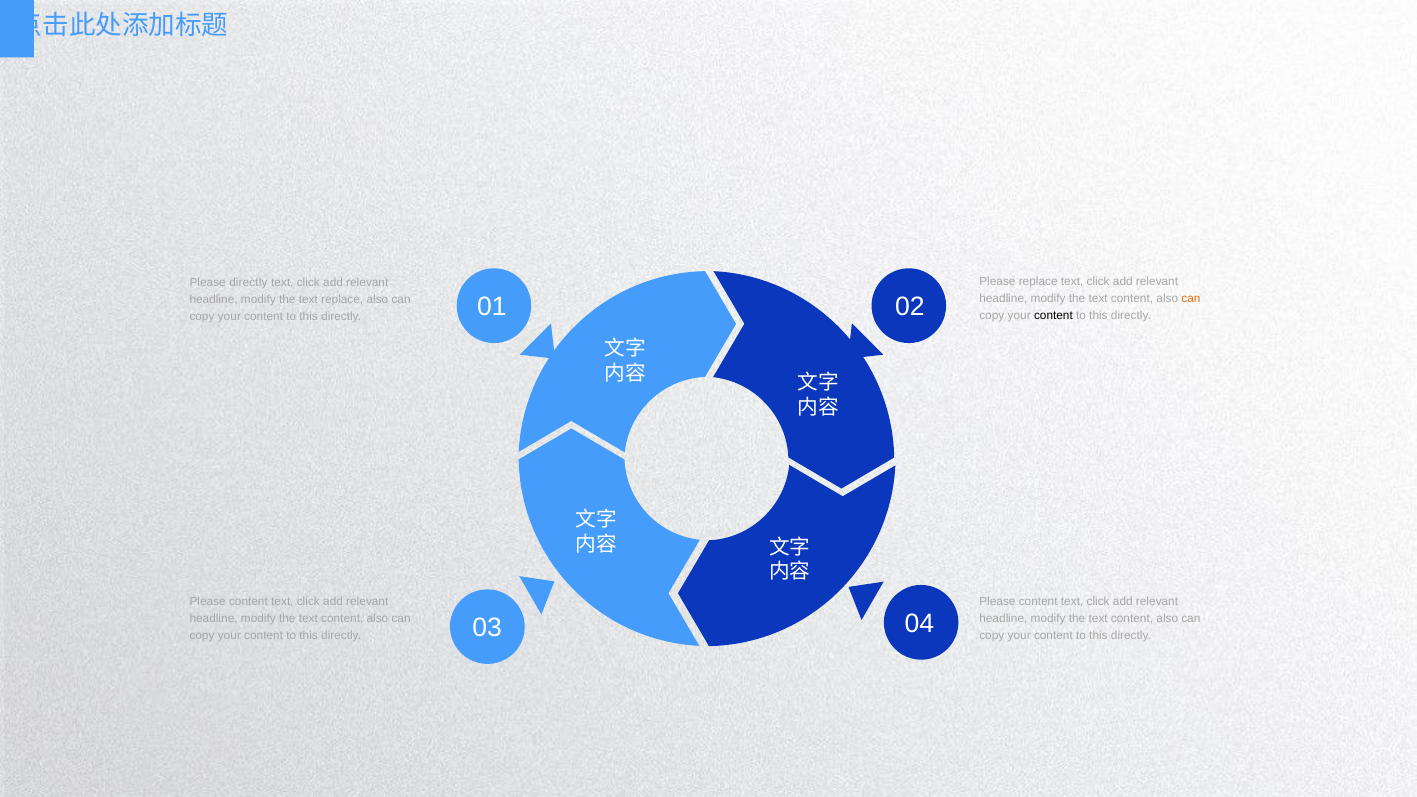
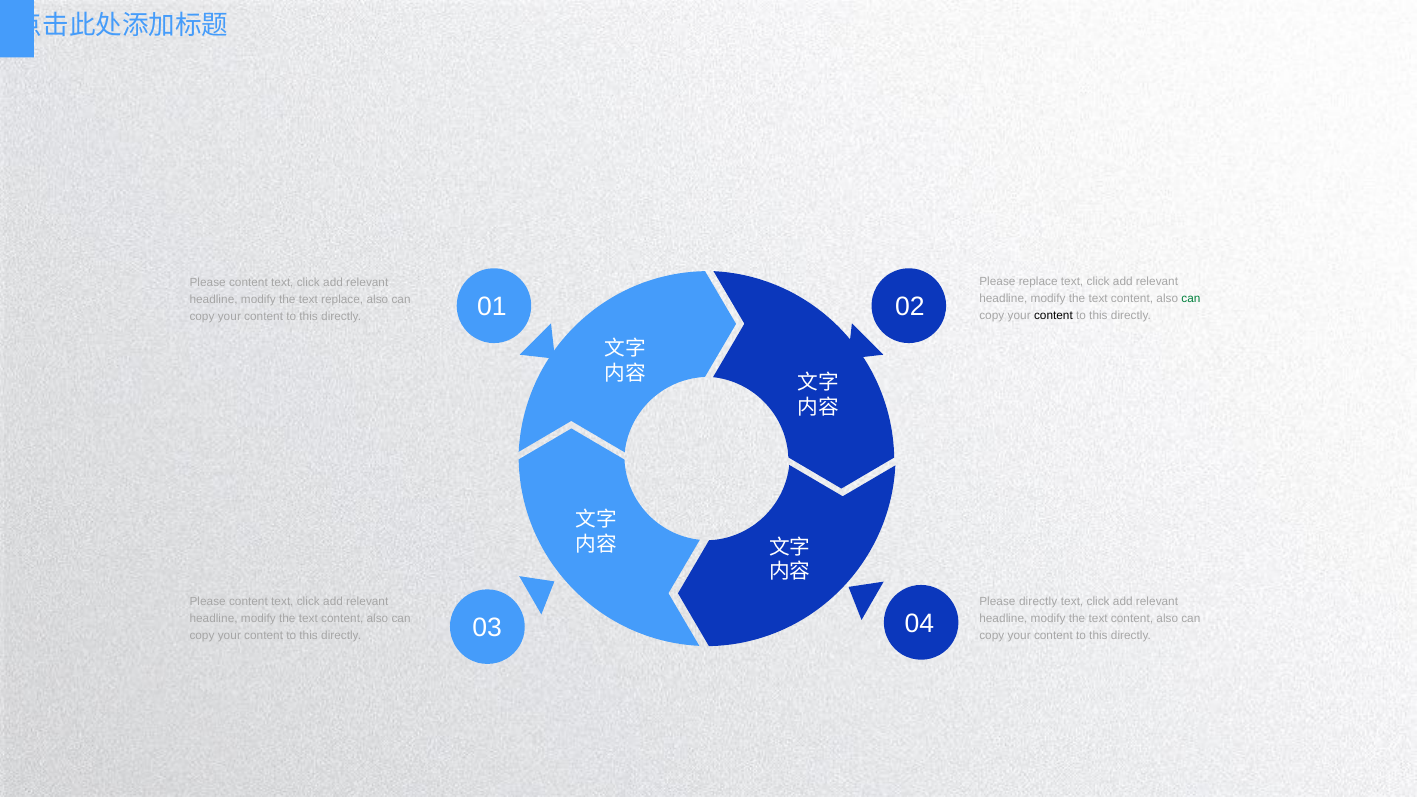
directly: directly -> content (248, 282)
can colour: orange -> green (1191, 299)
content: content -> directly (1038, 602)
